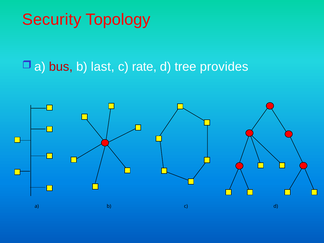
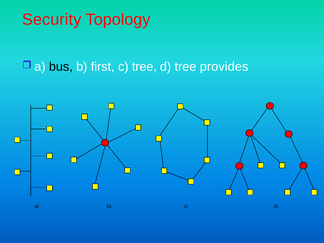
bus colour: red -> black (61, 67)
last: last -> first (103, 67)
c rate: rate -> tree (144, 67)
